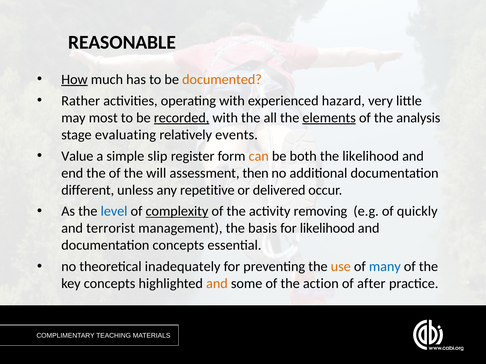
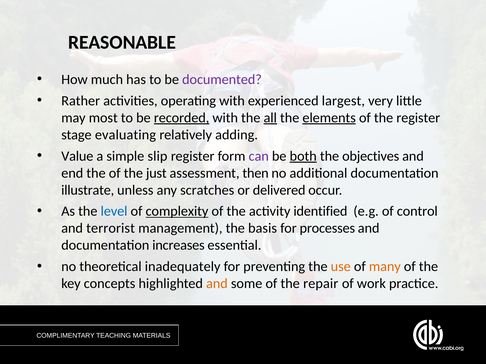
How underline: present -> none (74, 80)
documented colour: orange -> purple (222, 80)
hazard: hazard -> largest (343, 101)
all underline: none -> present (270, 118)
the analysis: analysis -> register (418, 118)
events: events -> adding (237, 135)
can colour: orange -> purple (259, 156)
both underline: none -> present (303, 156)
the likelihood: likelihood -> objectives (371, 156)
will: will -> just (156, 173)
different: different -> illustrate (88, 190)
repetitive: repetitive -> scratches (207, 190)
removing: removing -> identified (320, 212)
quickly: quickly -> control (417, 212)
for likelihood: likelihood -> processes (327, 229)
documentation concepts: concepts -> increases (178, 246)
many colour: blue -> orange (385, 267)
action: action -> repair (321, 284)
after: after -> work (371, 284)
